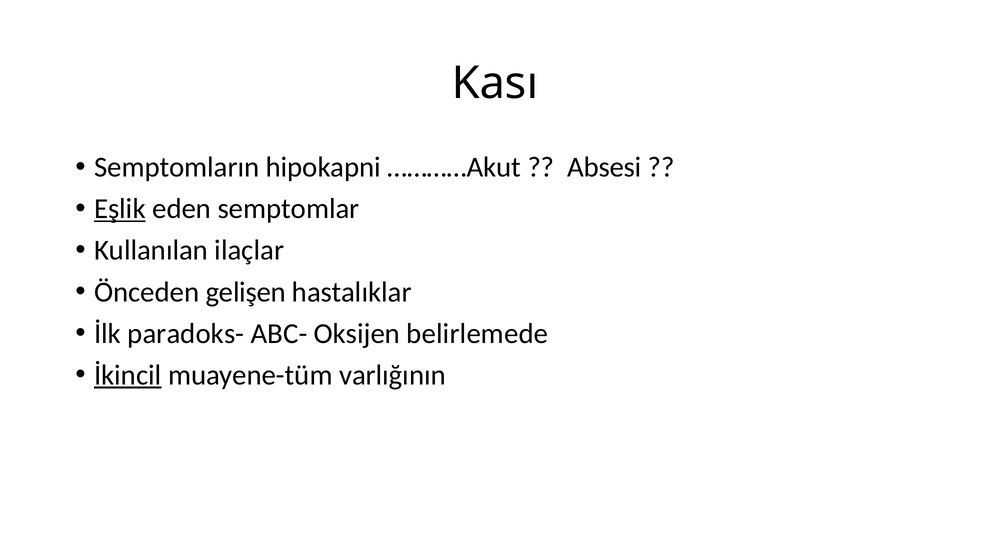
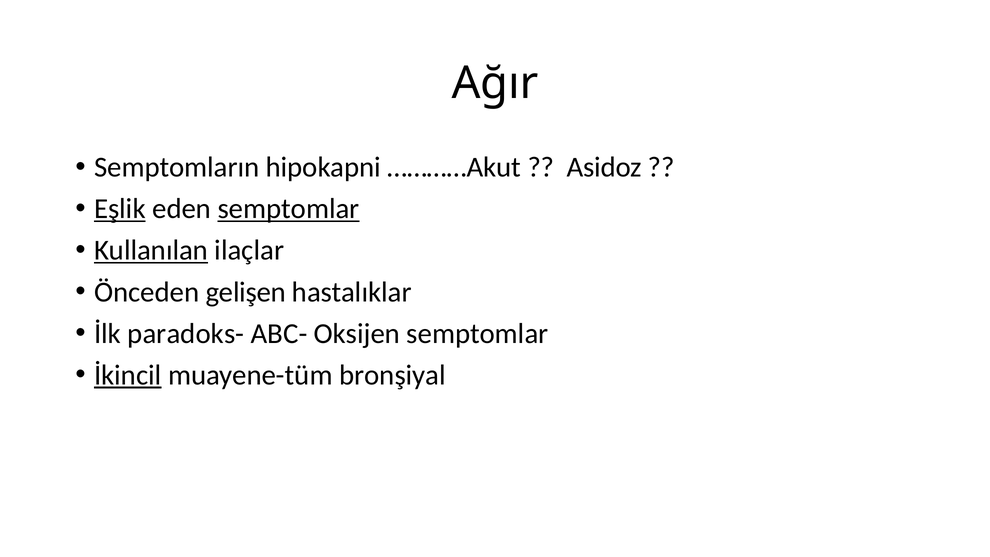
Kası: Kası -> Ağır (495, 83)
Absesi: Absesi -> Asidoz (604, 167)
semptomlar underline: none -> present (289, 209)
Kullanılan underline: none -> present (151, 250)
Oksijen belirlemede: belirlemede -> semptomlar (477, 333)
varlığının: varlığının -> bronşiyal (392, 375)
